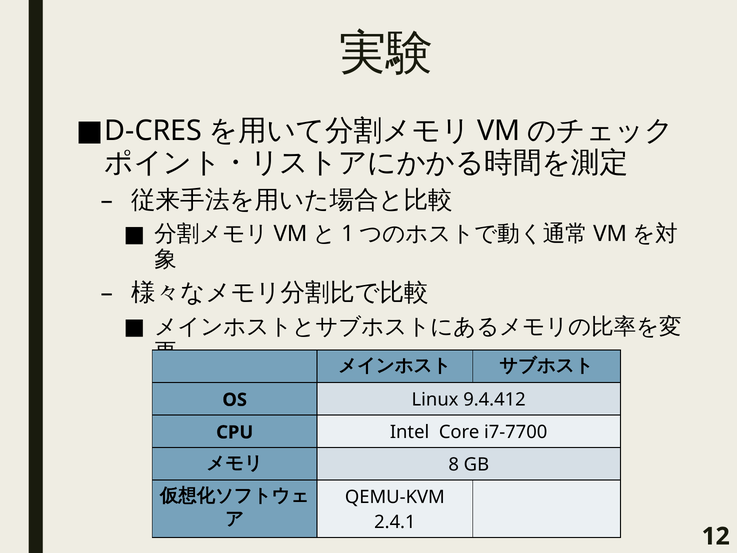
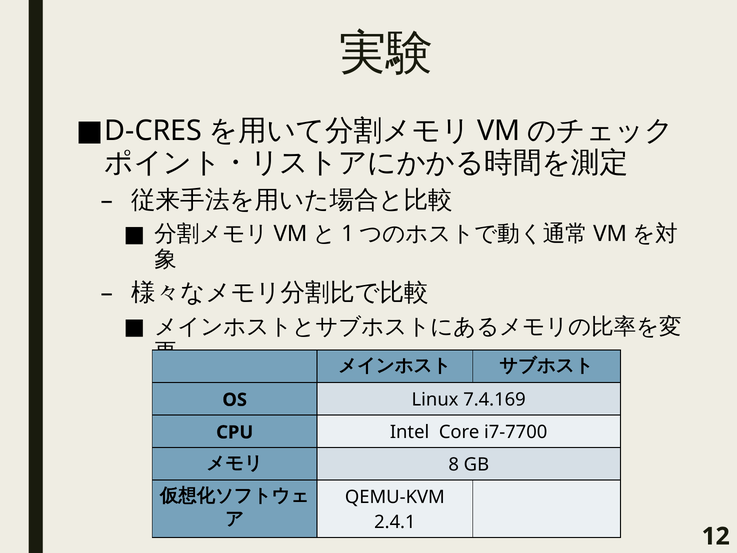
9.4.412: 9.4.412 -> 7.4.169 (495, 400)
